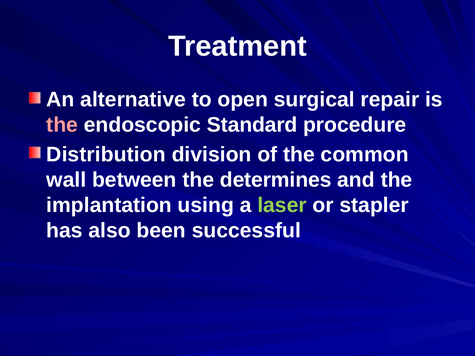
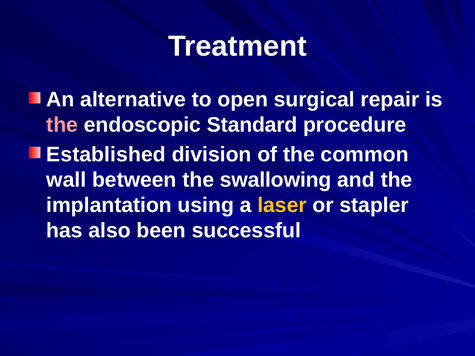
Distribution: Distribution -> Established (106, 155)
determines: determines -> swallowing (276, 180)
laser colour: light green -> yellow (282, 205)
